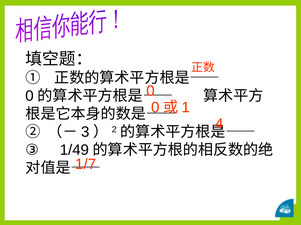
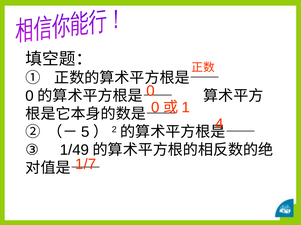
3: 3 -> 5 (85, 132)
